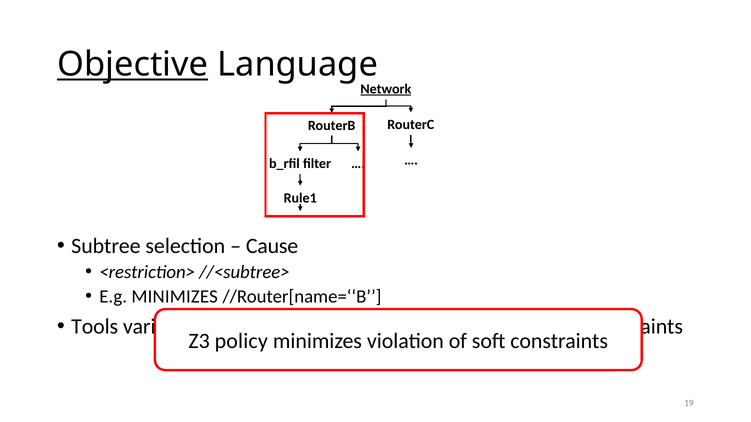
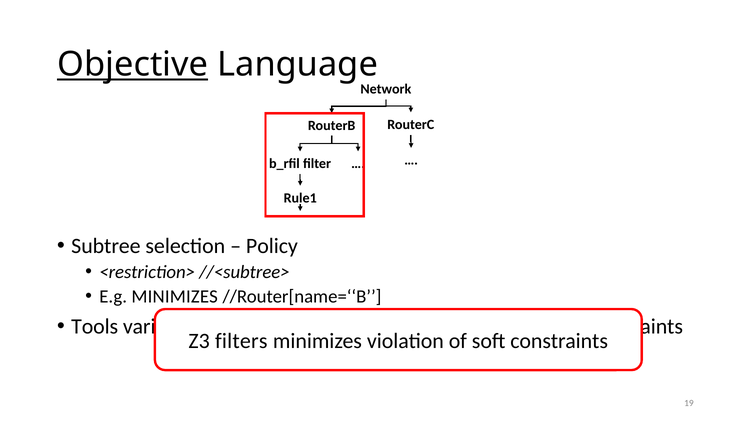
Network underline: present -> none (386, 89)
Cause: Cause -> Policy (272, 246)
policy: policy -> filters (241, 341)
